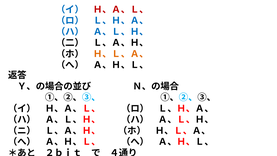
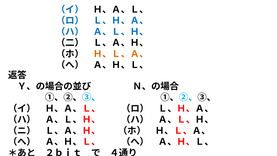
Ｈ、Ａ、Ｌ、 colour: red -> black (121, 10)
